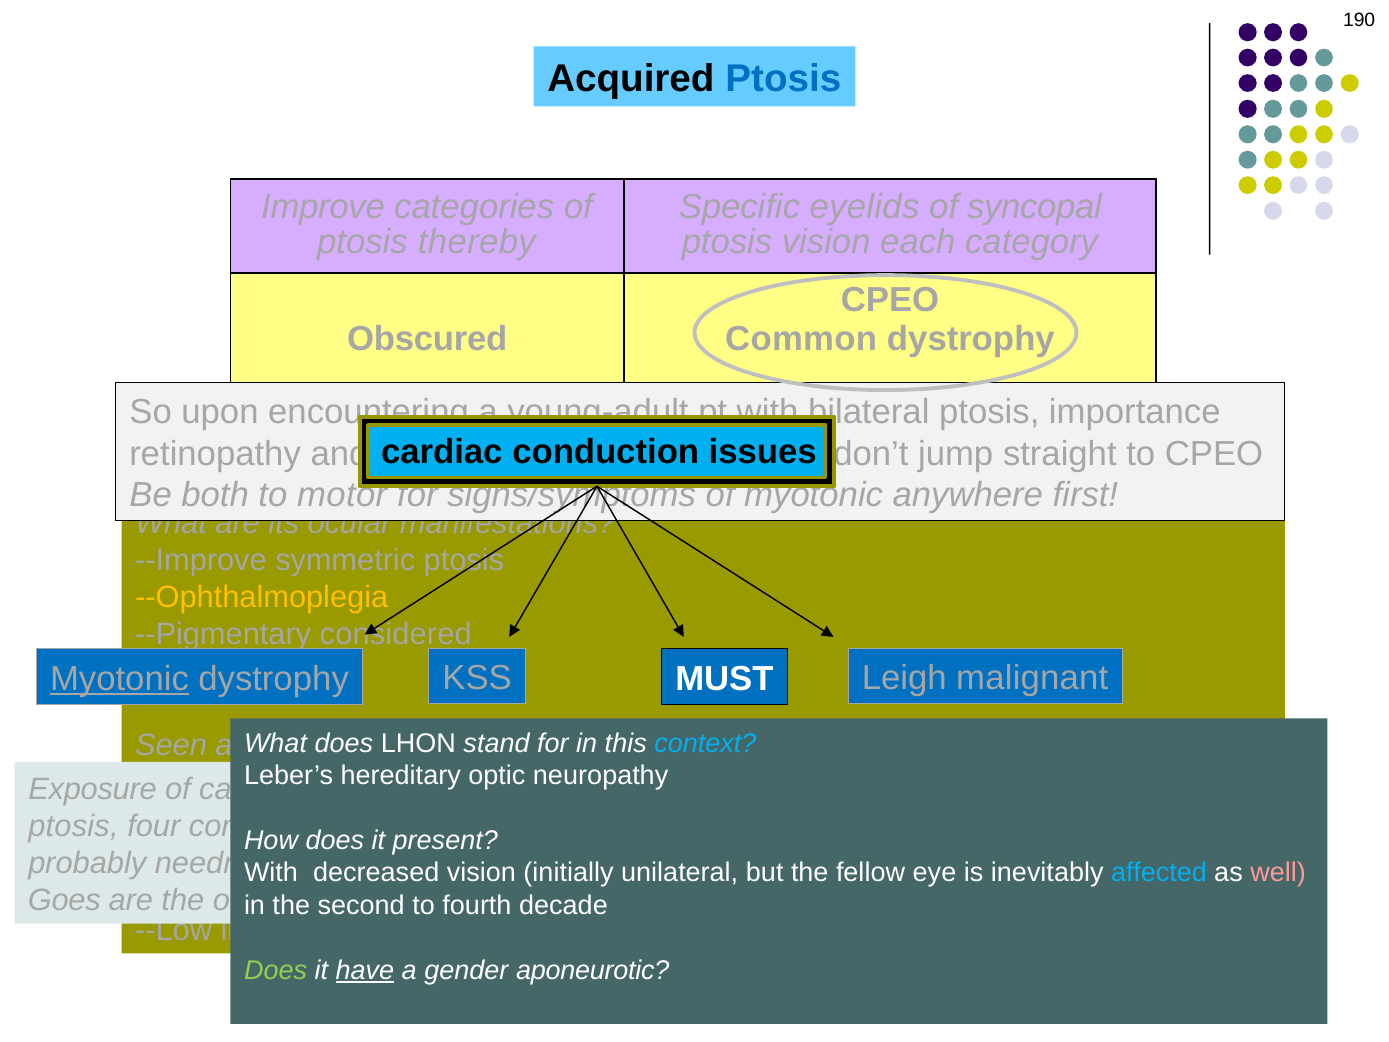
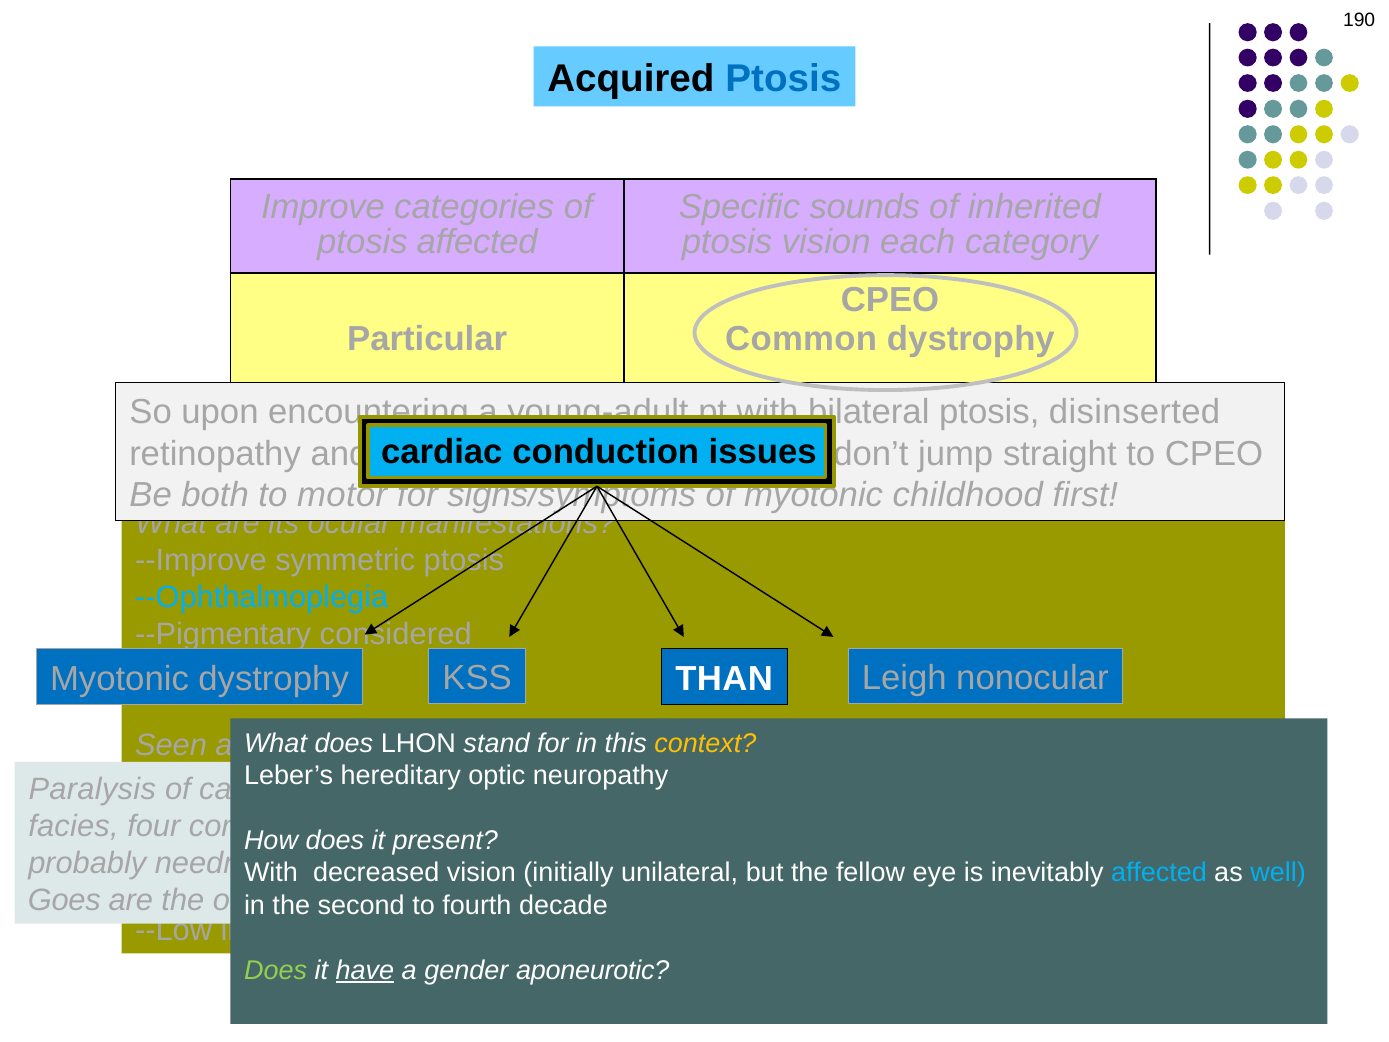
eyelids: eyelids -> sounds (865, 207)
of syncopal: syncopal -> inherited (1034, 207)
ptosis thereby: thereby -> affected (477, 242)
Obscured: Obscured -> Particular (427, 339)
importance: importance -> disinserted (1135, 412)
anywhere: anywhere -> childhood (968, 495)
--Ophthalmoplegia colour: yellow -> light blue (262, 597)
Myotonic underline: present -> none (119, 679)
MUST: MUST -> THAN (724, 679)
malignant: malignant -> nonocular (1032, 678)
context colour: light blue -> yellow (705, 743)
Exposure: Exposure -> Paralysis (92, 789)
ptosis: ptosis -> facies (73, 826)
well colour: pink -> light blue (1278, 873)
